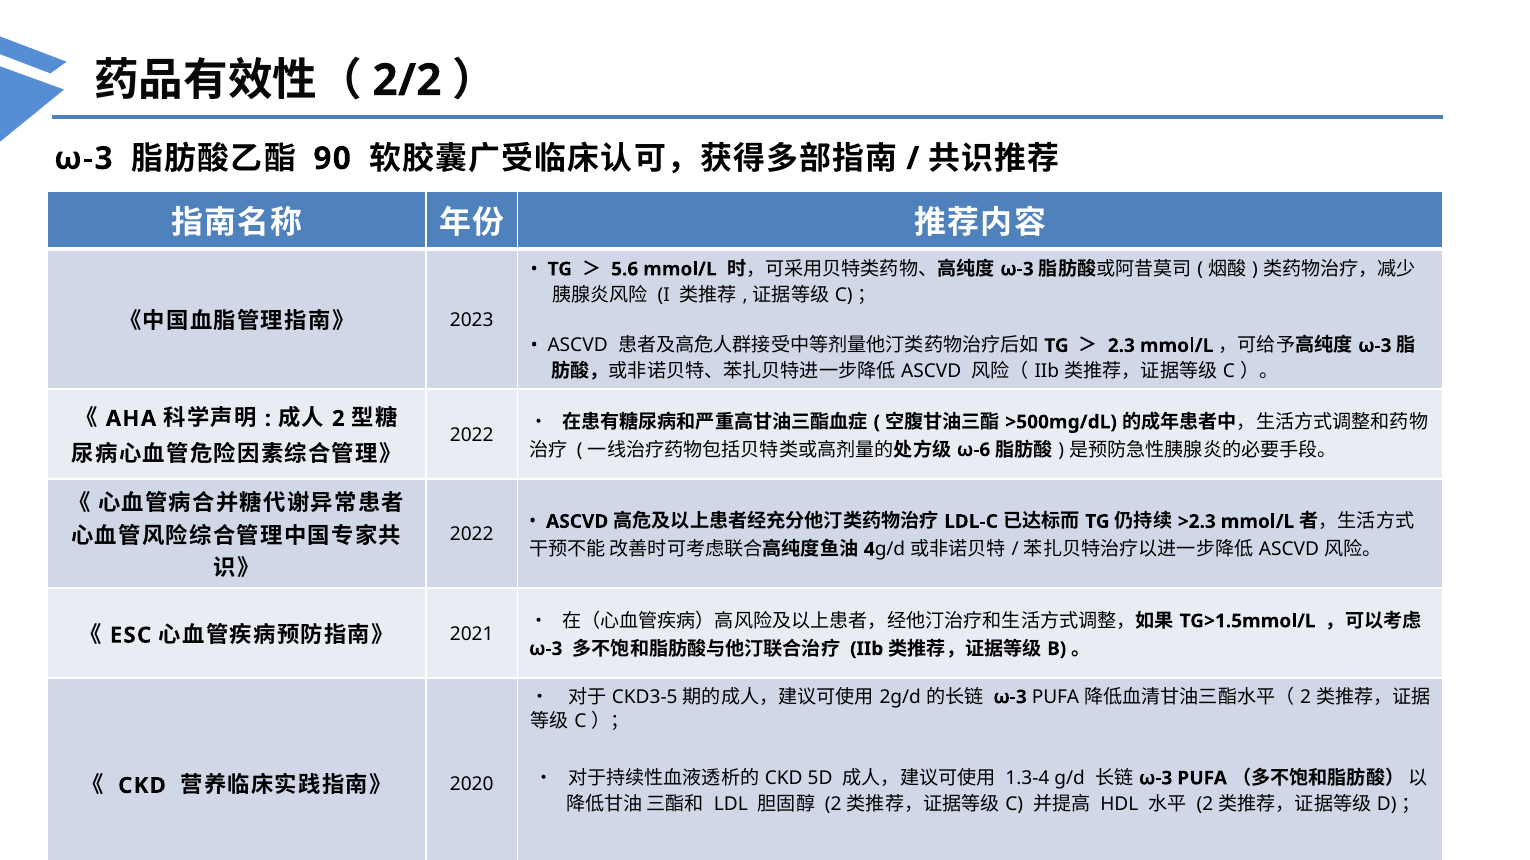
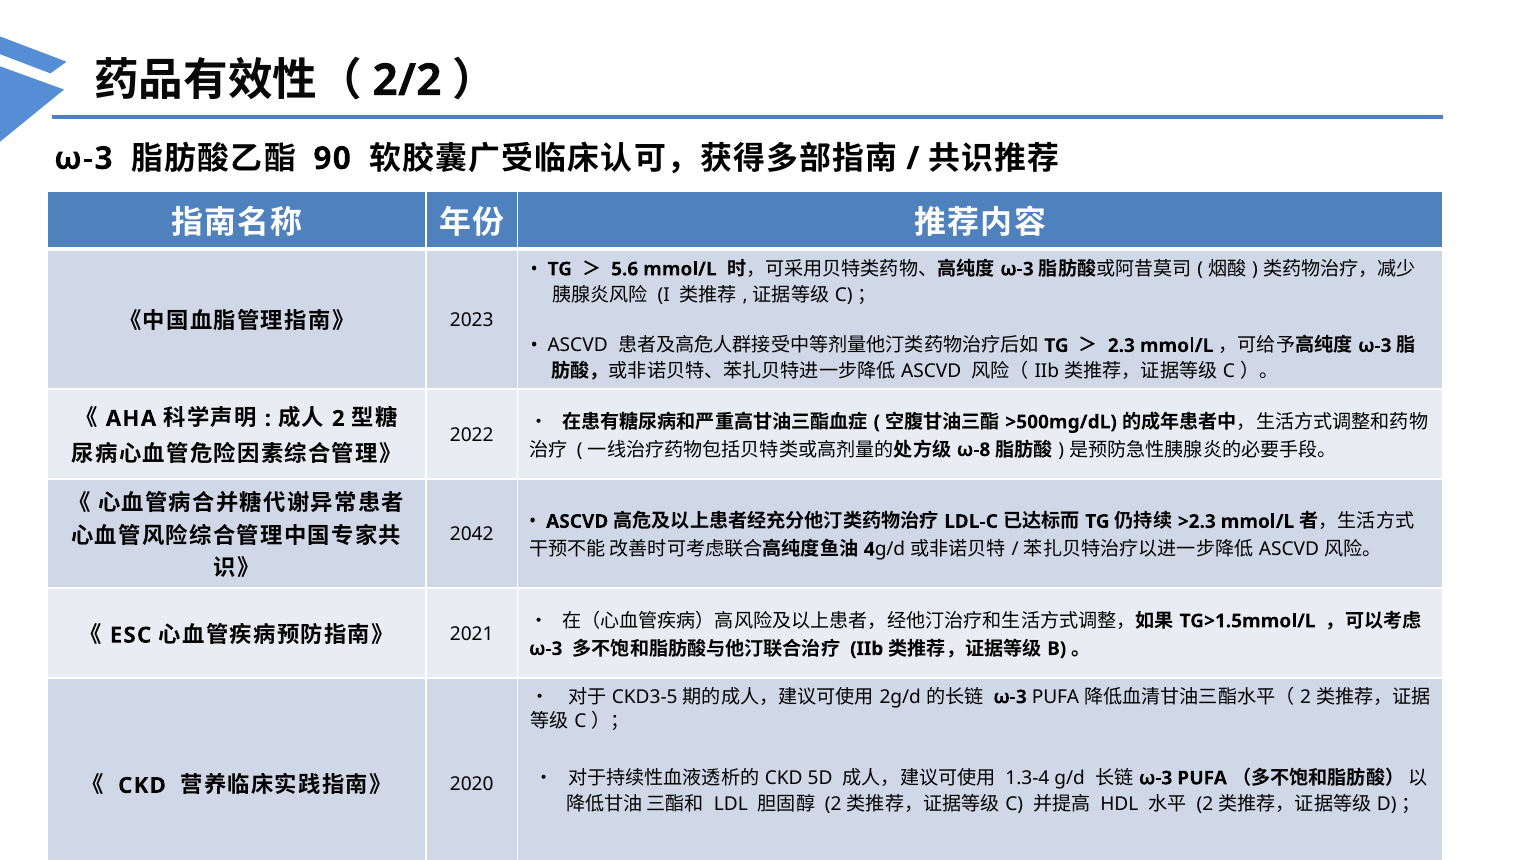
ω-6: ω-6 -> ω-8 (974, 450)
2022: 2022 -> 2042 (472, 535)
